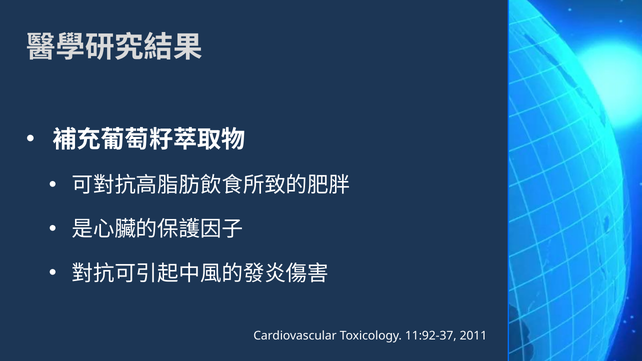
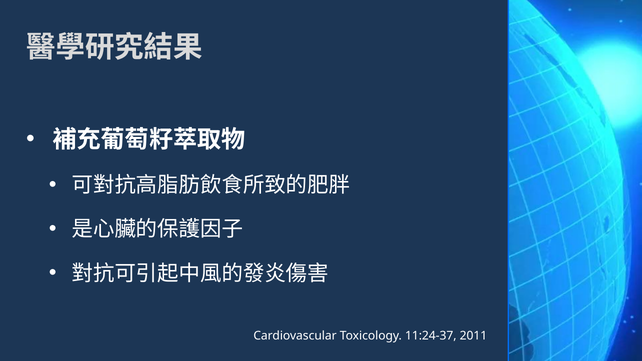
11:92-37: 11:92-37 -> 11:24-37 (431, 336)
